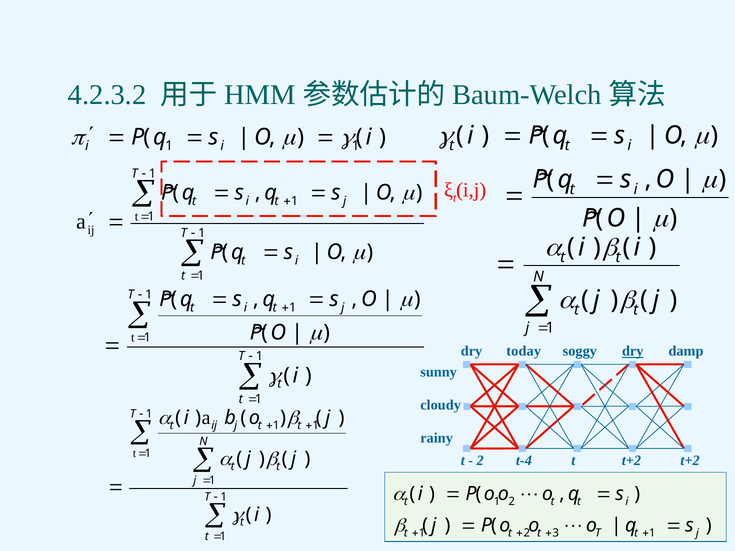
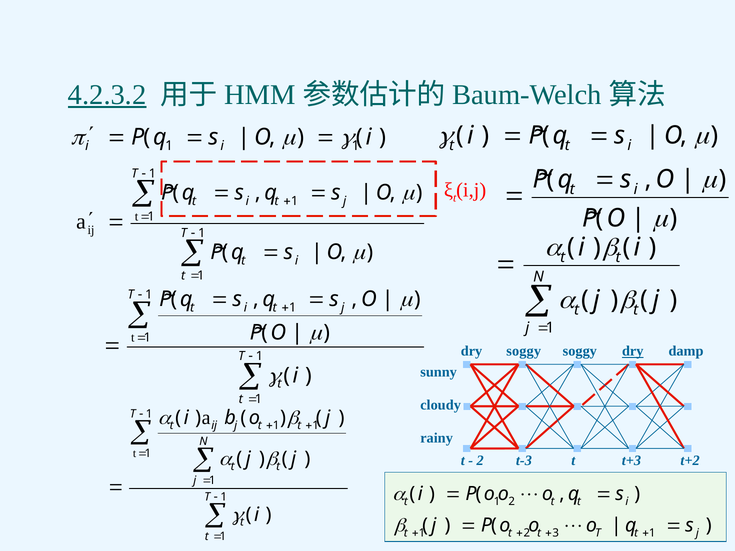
4.2.3.2 underline: none -> present (107, 95)
dry today: today -> soggy (524, 351)
t-4: t-4 -> t-3 (524, 461)
t t+2: t+2 -> t+3 (631, 461)
